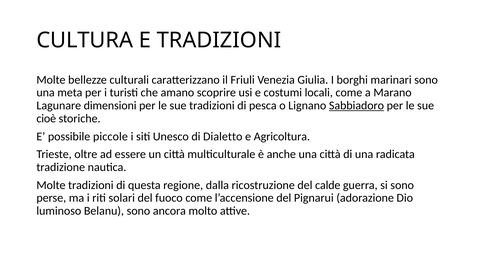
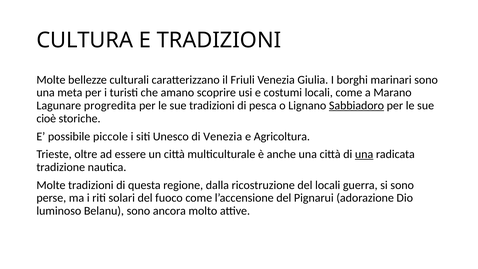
dimensioni: dimensioni -> progredita (110, 106)
di Dialetto: Dialetto -> Venezia (223, 136)
una underline: none -> present (364, 154)
del calde: calde -> locali (328, 185)
